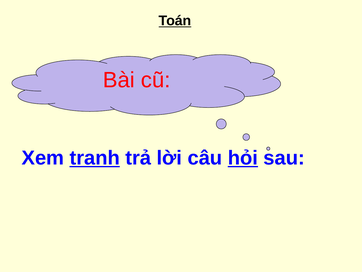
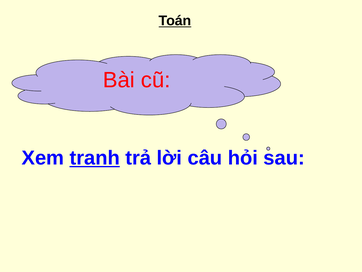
hỏi underline: present -> none (243, 158)
